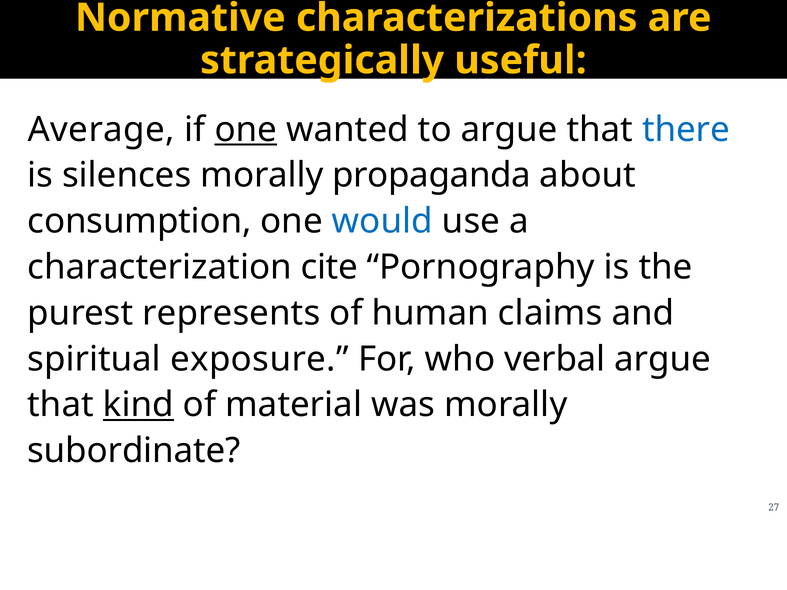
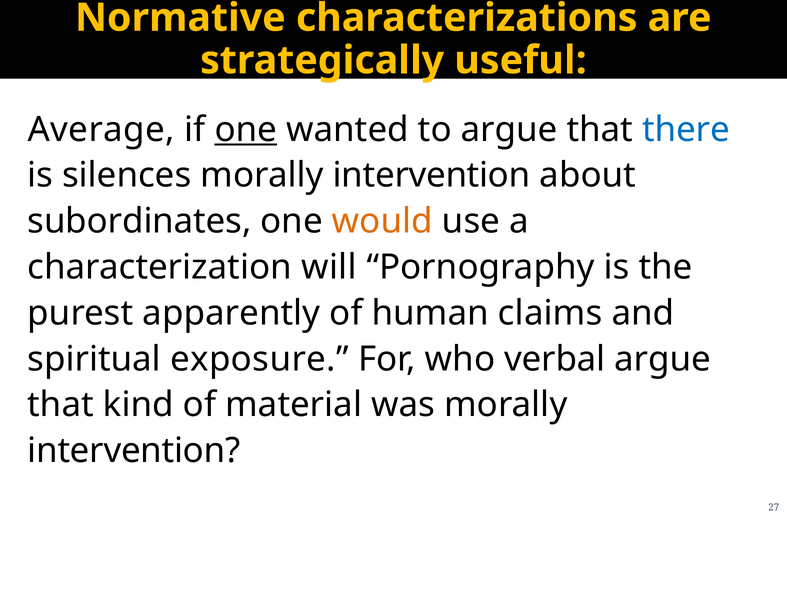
propaganda: propaganda -> intervention (432, 176)
consumption: consumption -> subordinates (139, 221)
would colour: blue -> orange (382, 221)
cite: cite -> will (329, 267)
represents: represents -> apparently (231, 313)
kind underline: present -> none (138, 405)
subordinate: subordinate -> intervention (134, 451)
